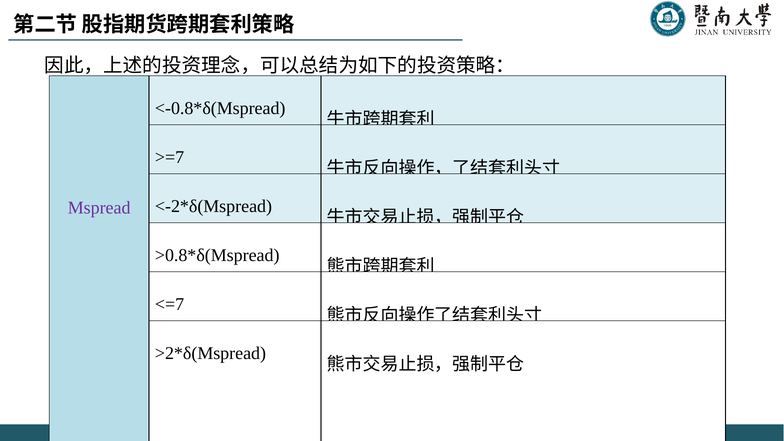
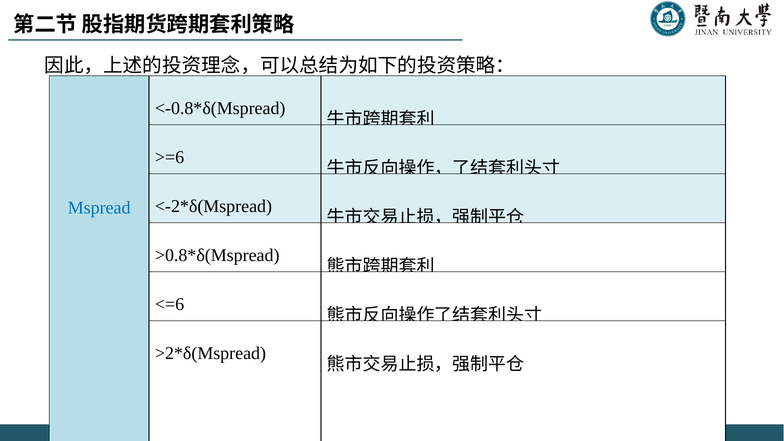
>=7: >=7 -> >=6 (170, 158)
Mspread colour: purple -> blue (99, 208)
<=7: <=7 -> <=6 (170, 305)
